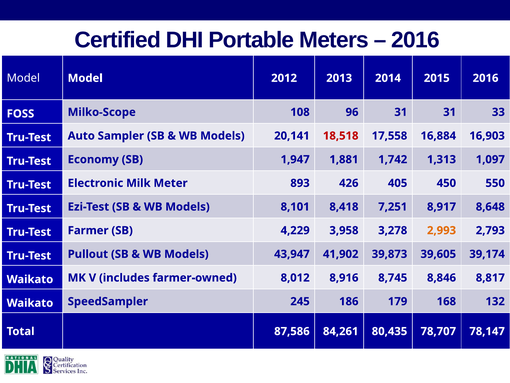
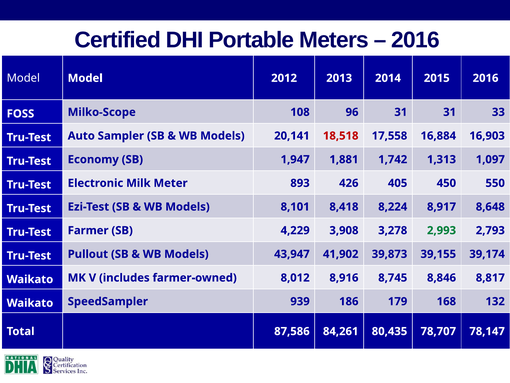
7,251: 7,251 -> 8,224 (393, 207)
3,958: 3,958 -> 3,908 (344, 230)
2,993 colour: orange -> green (442, 230)
39,605: 39,605 -> 39,155 (438, 254)
245: 245 -> 939 (300, 301)
